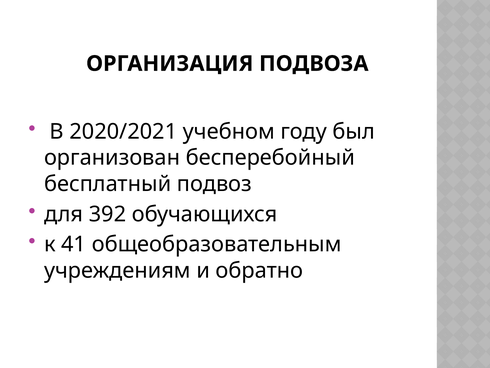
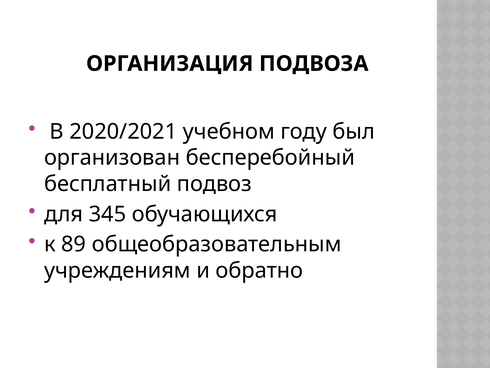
392: 392 -> 345 (107, 214)
41: 41 -> 89 (74, 244)
